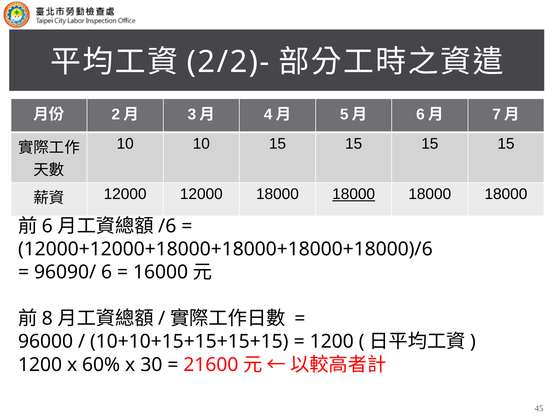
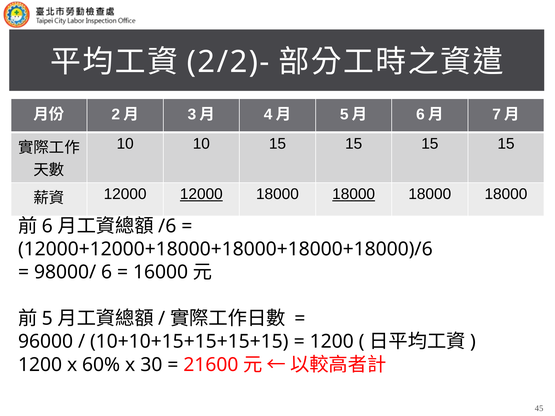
12000 underline: none -> present (201, 194)
96090/: 96090/ -> 98000/ (65, 272)
8: 8 -> 5 (47, 319)
